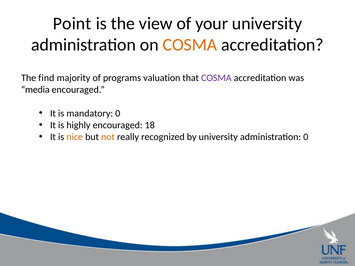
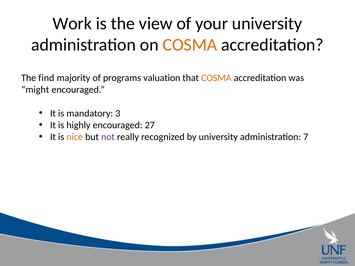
Point: Point -> Work (72, 23)
COSMA colour: purple -> orange (216, 78)
media: media -> might (35, 90)
mandatory 0: 0 -> 3 (118, 113)
18: 18 -> 27 (150, 125)
not colour: orange -> purple (108, 137)
administration 0: 0 -> 7 (306, 137)
